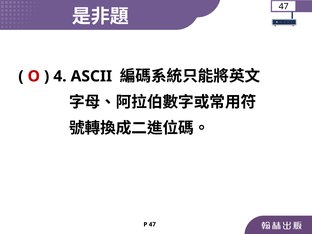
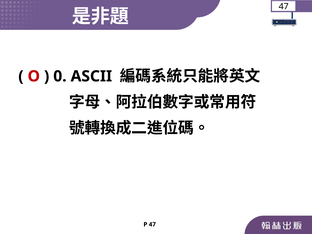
4: 4 -> 0 (60, 76)
